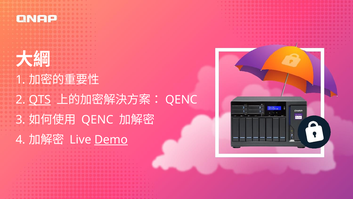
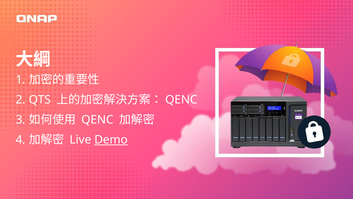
QTS underline: present -> none (40, 99)
